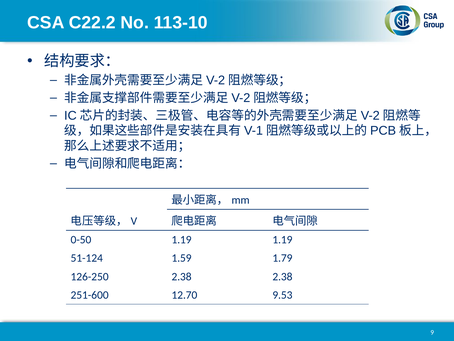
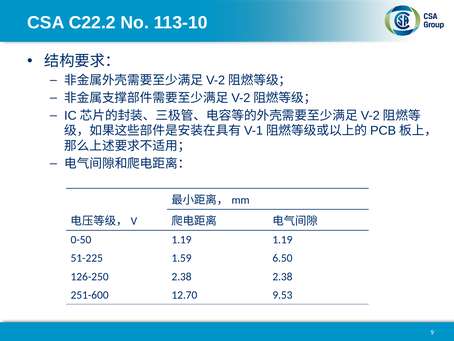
51-124: 51-124 -> 51-225 (87, 258)
1.79: 1.79 -> 6.50 (282, 258)
